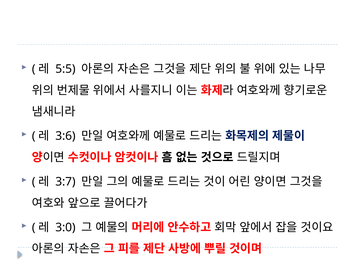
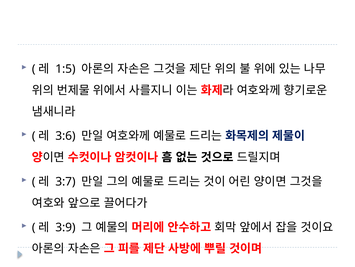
5:5: 5:5 -> 1:5 (65, 69)
3:0: 3:0 -> 3:9 (65, 227)
